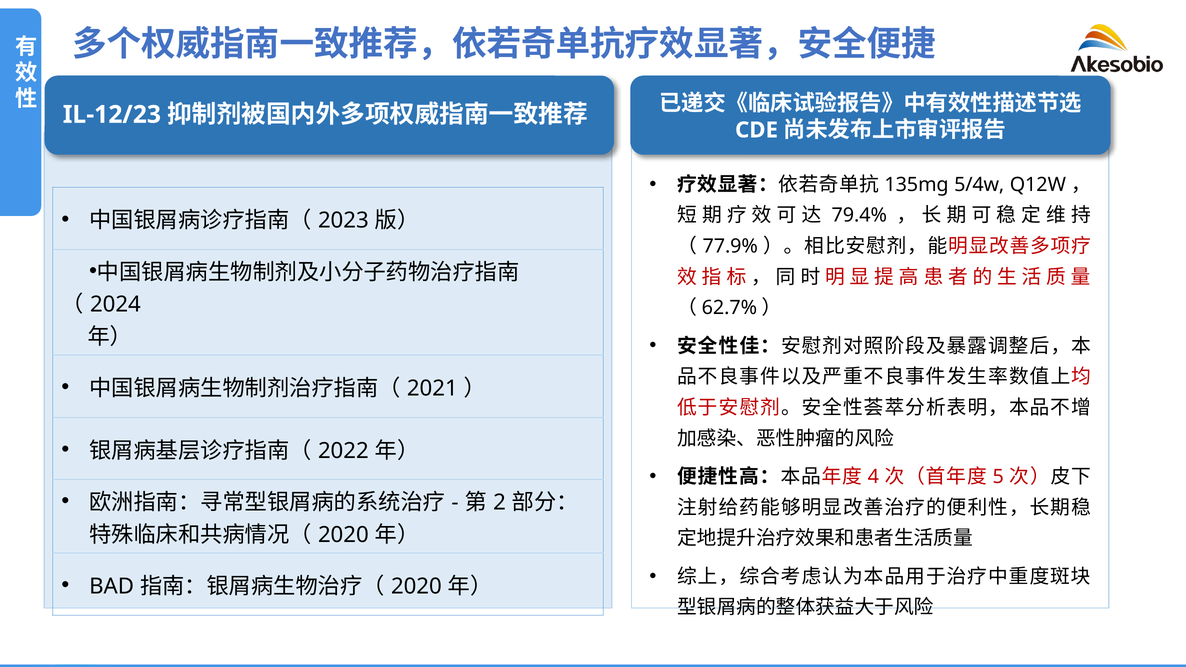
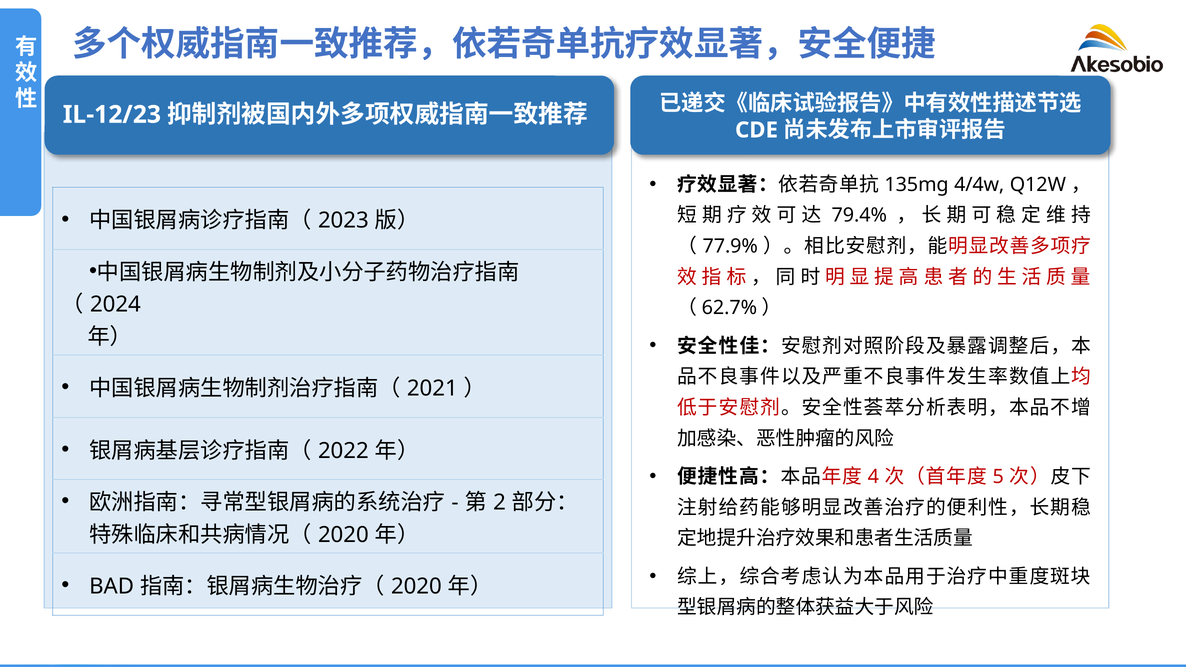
5/4w: 5/4w -> 4/4w (979, 185)
